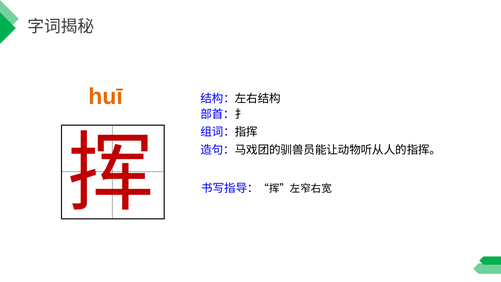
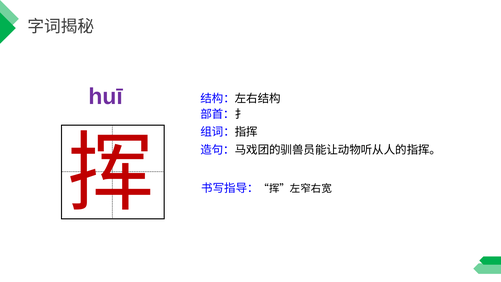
huī colour: orange -> purple (106, 97)
